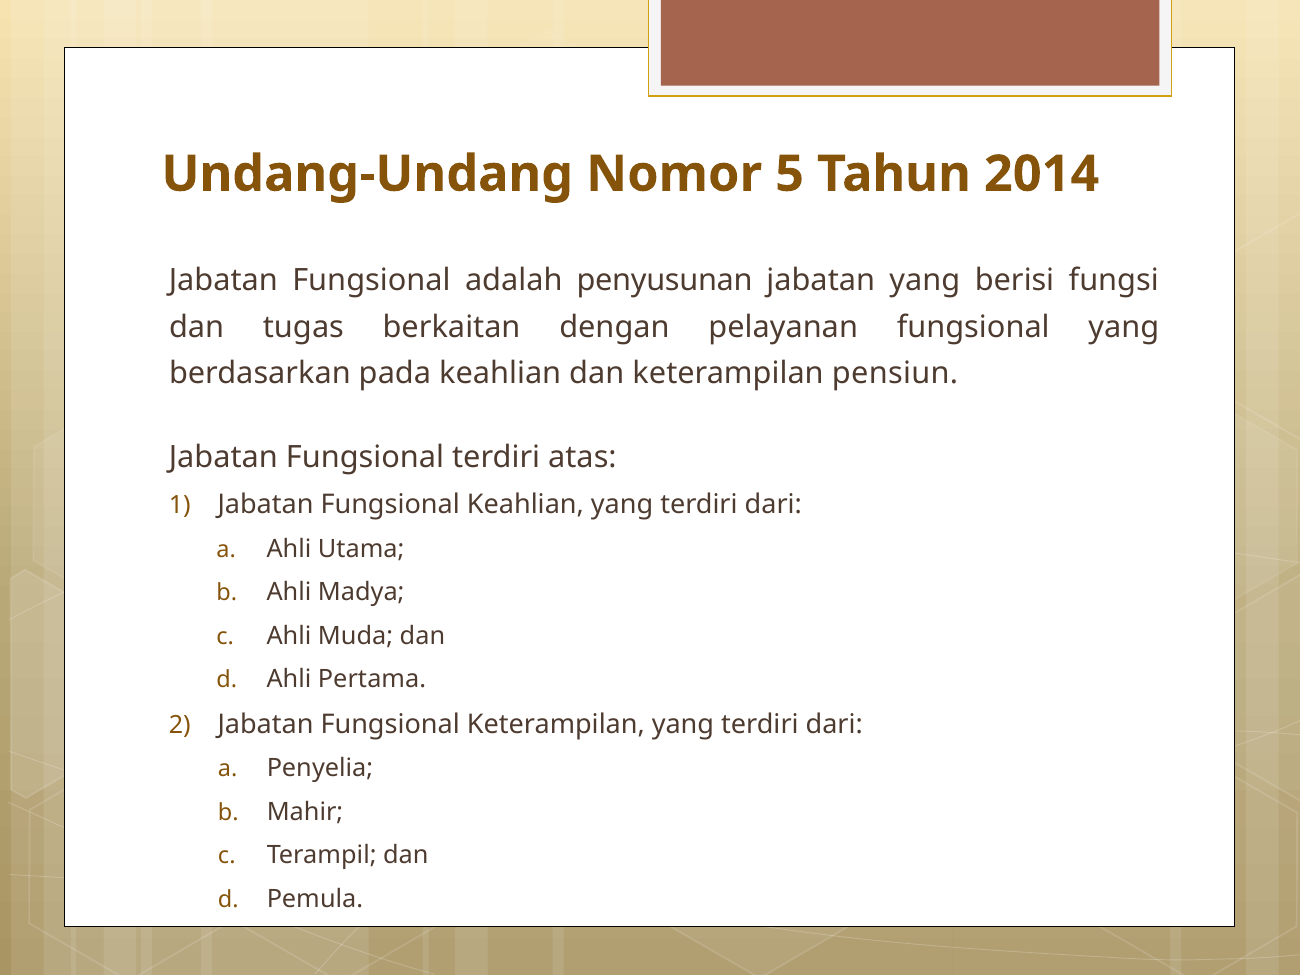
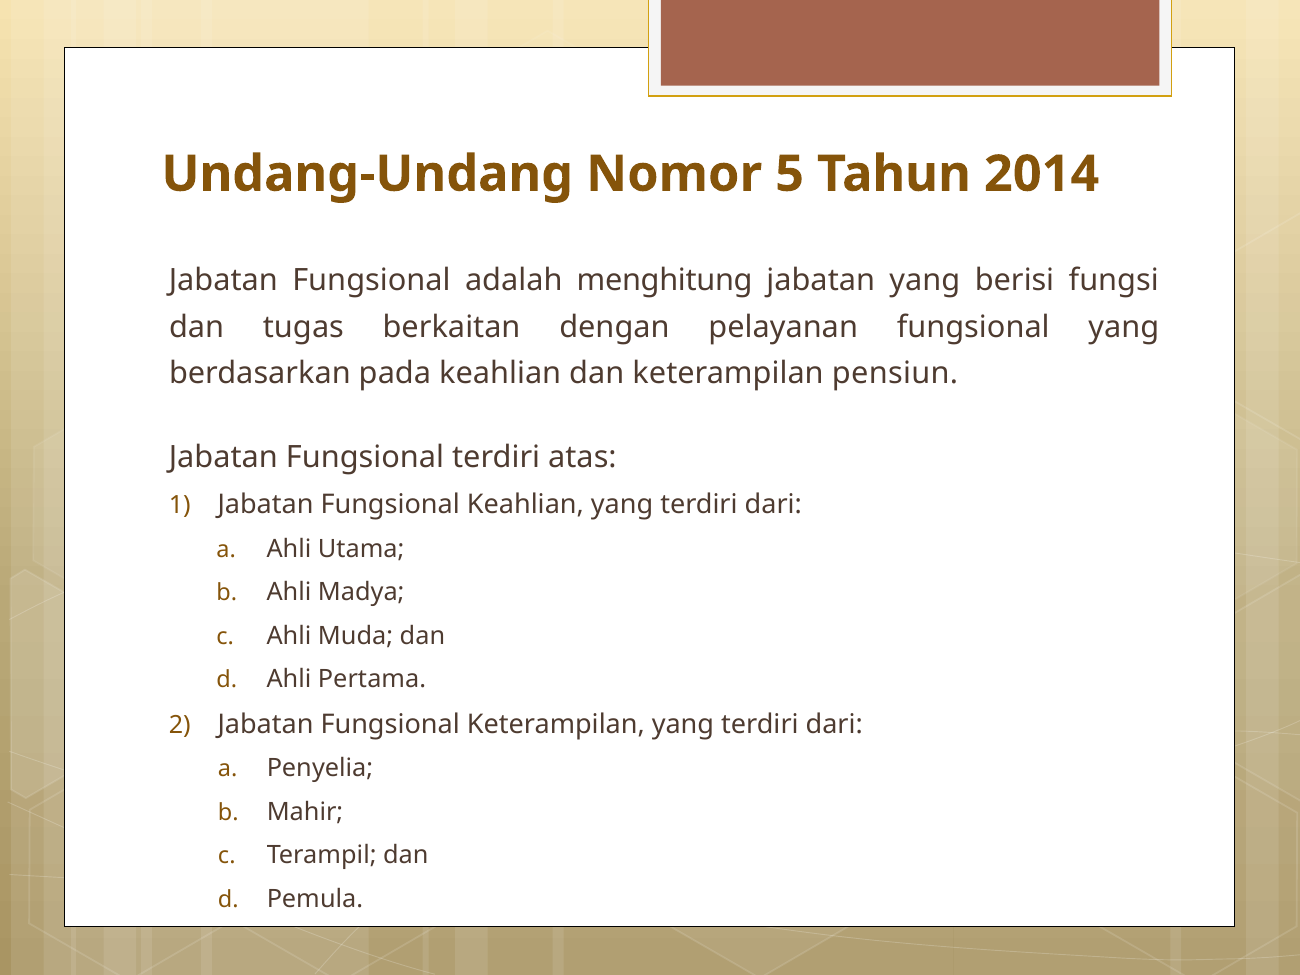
penyusunan: penyusunan -> menghitung (665, 281)
